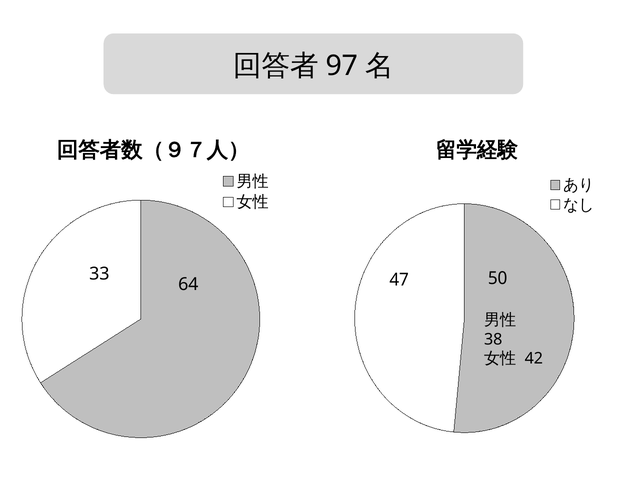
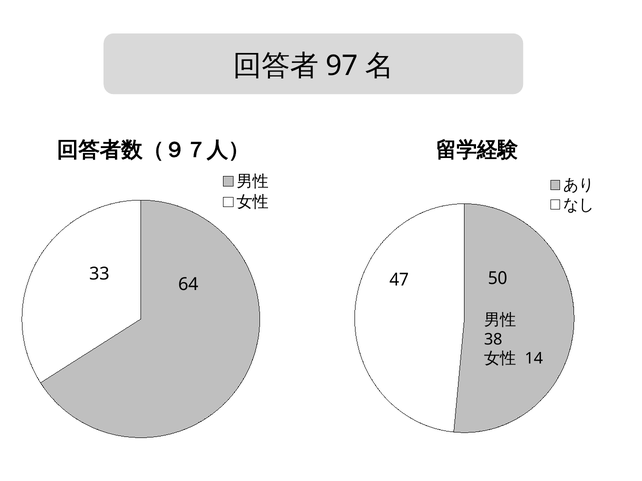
42: 42 -> 14 (534, 359)
